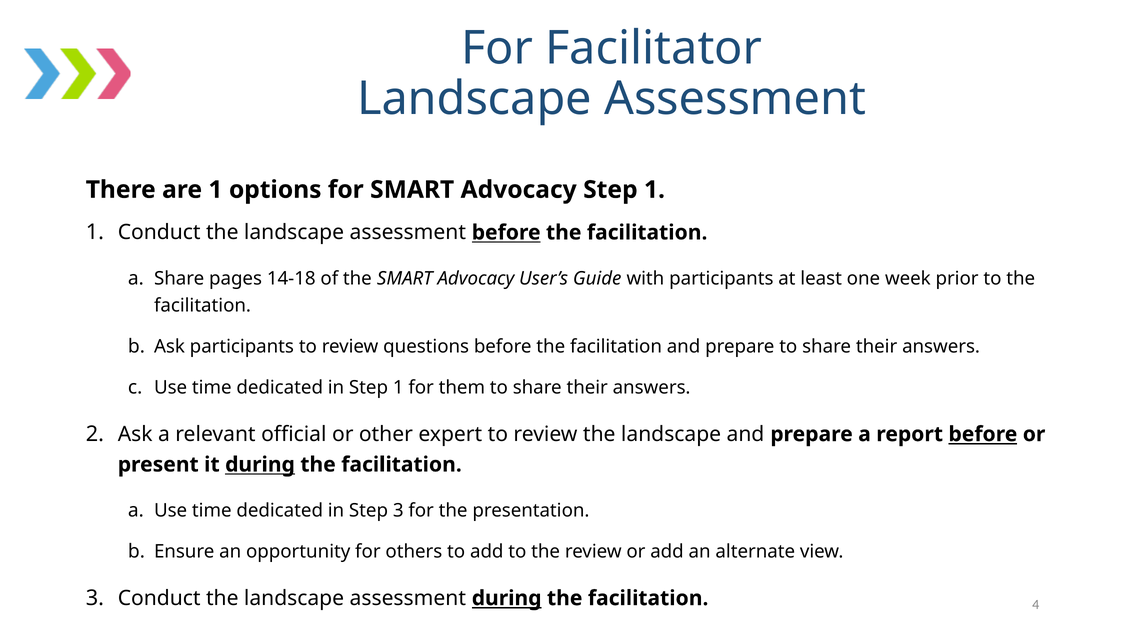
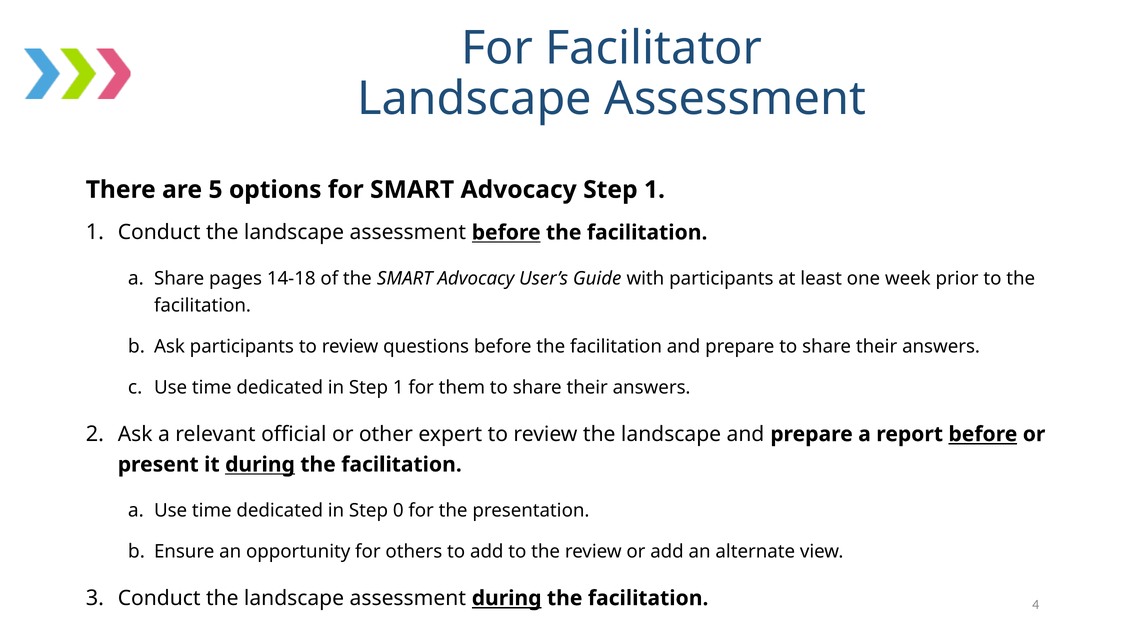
are 1: 1 -> 5 (215, 190)
Step 3: 3 -> 0 (398, 510)
